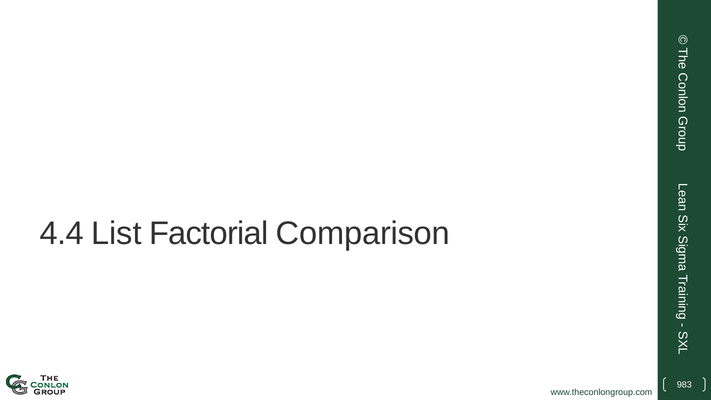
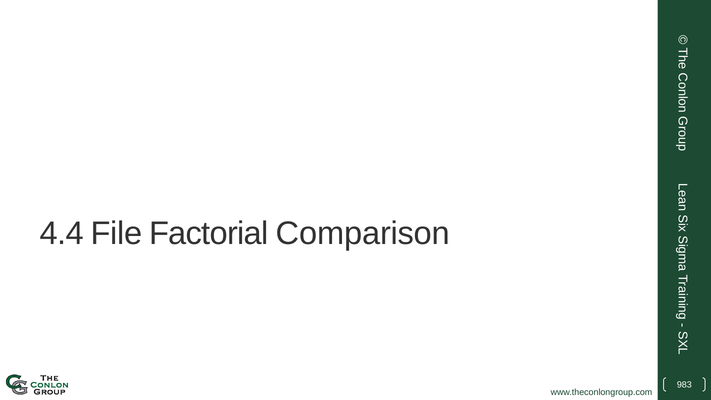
List: List -> File (117, 234)
